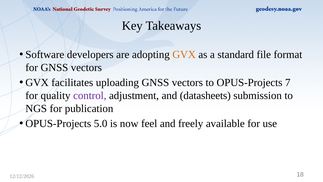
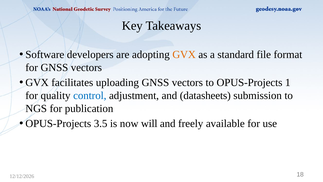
7: 7 -> 1 (288, 83)
control colour: purple -> blue (90, 95)
5.0: 5.0 -> 3.5 (101, 123)
feel: feel -> will (149, 123)
